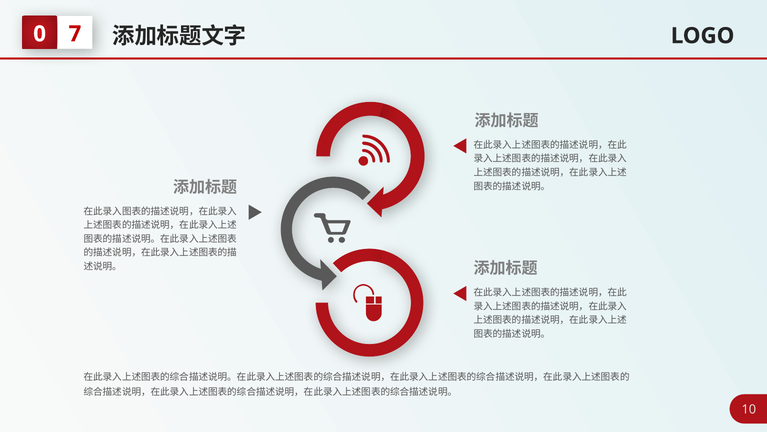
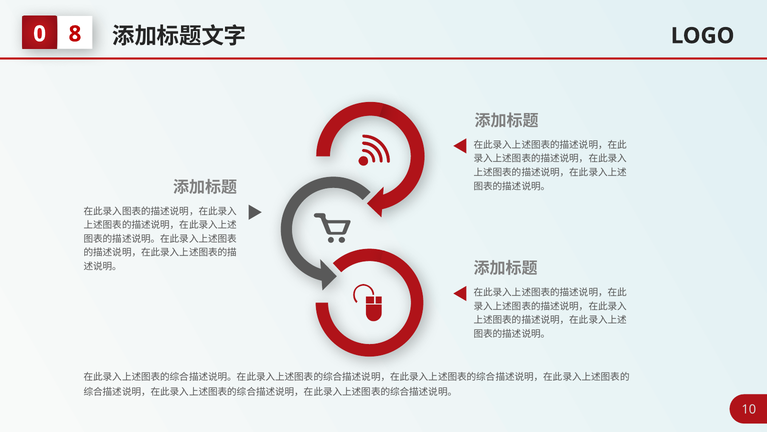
7: 7 -> 8 (75, 34)
